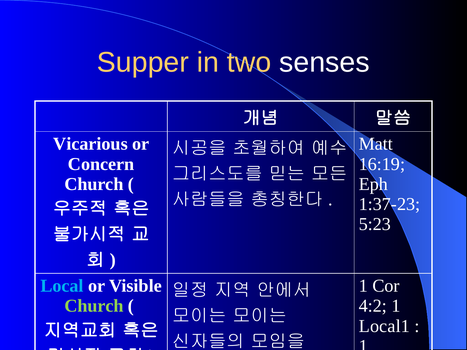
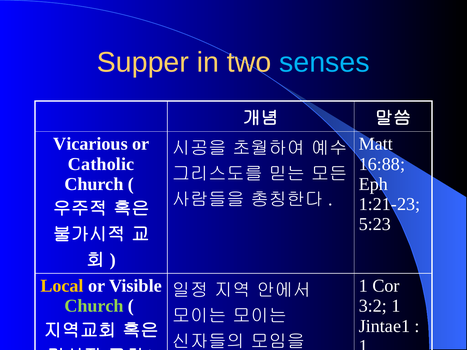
senses colour: white -> light blue (324, 62)
Concern: Concern -> Catholic (101, 164)
16:19: 16:19 -> 16:88 (382, 164)
1:37-23: 1:37-23 -> 1:21-23 (389, 204)
Local colour: light blue -> yellow (62, 286)
4:2: 4:2 -> 3:2 (373, 306)
Local1: Local1 -> Jintae1 (384, 326)
